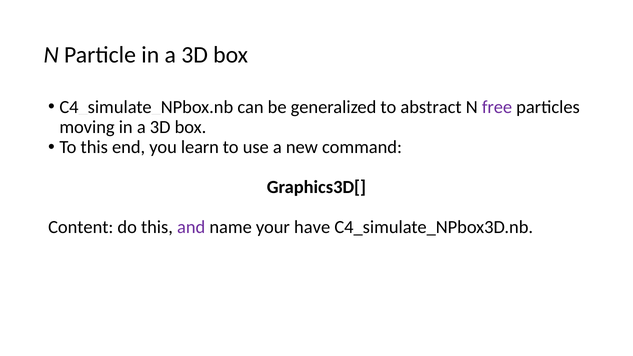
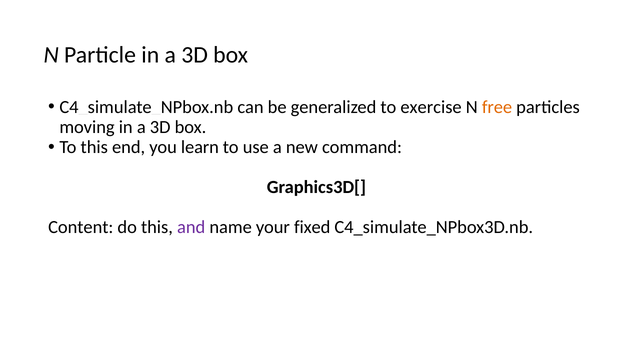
abstract: abstract -> exercise (431, 107)
free colour: purple -> orange (497, 107)
have: have -> fixed (312, 227)
